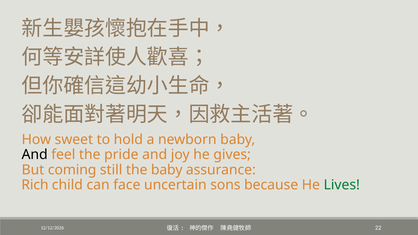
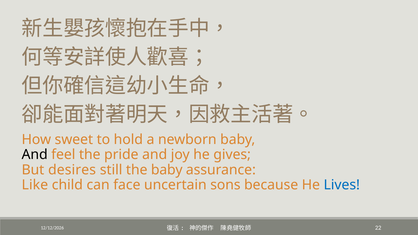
coming: coming -> desires (72, 170)
Rich: Rich -> Like (35, 185)
Lives colour: green -> blue (342, 185)
